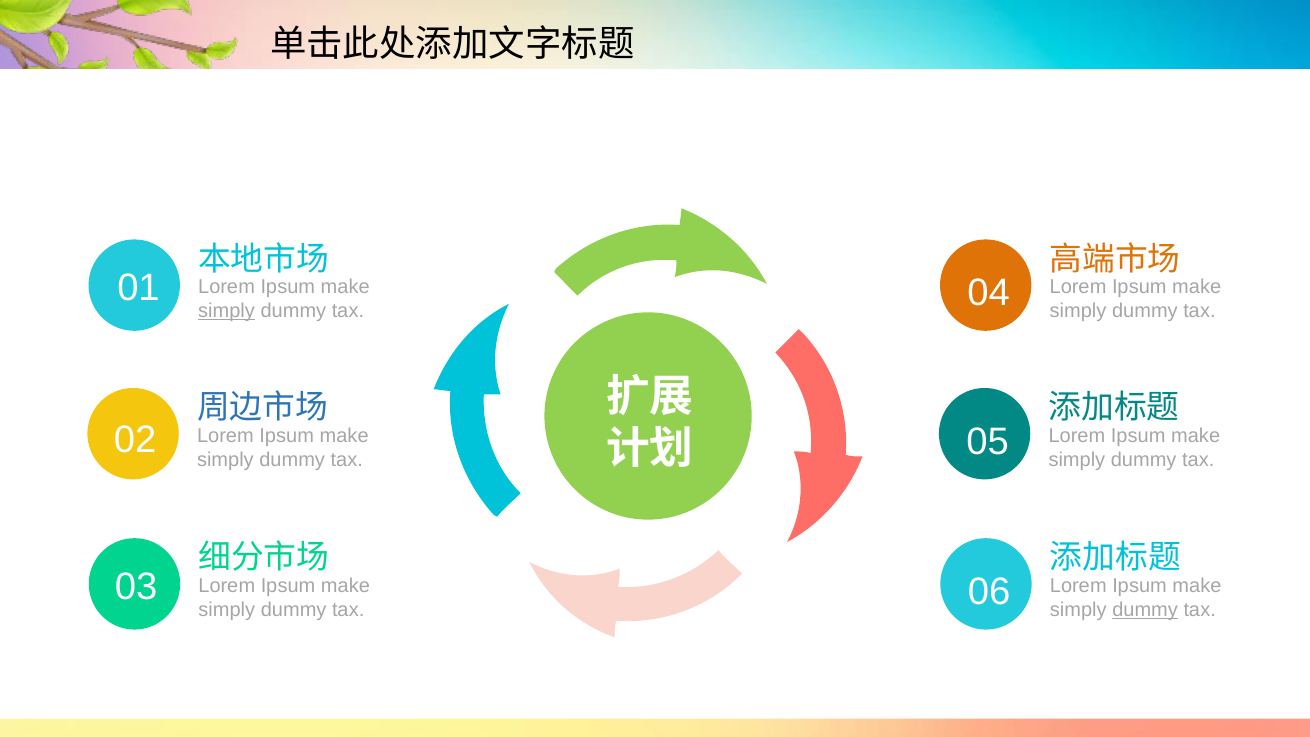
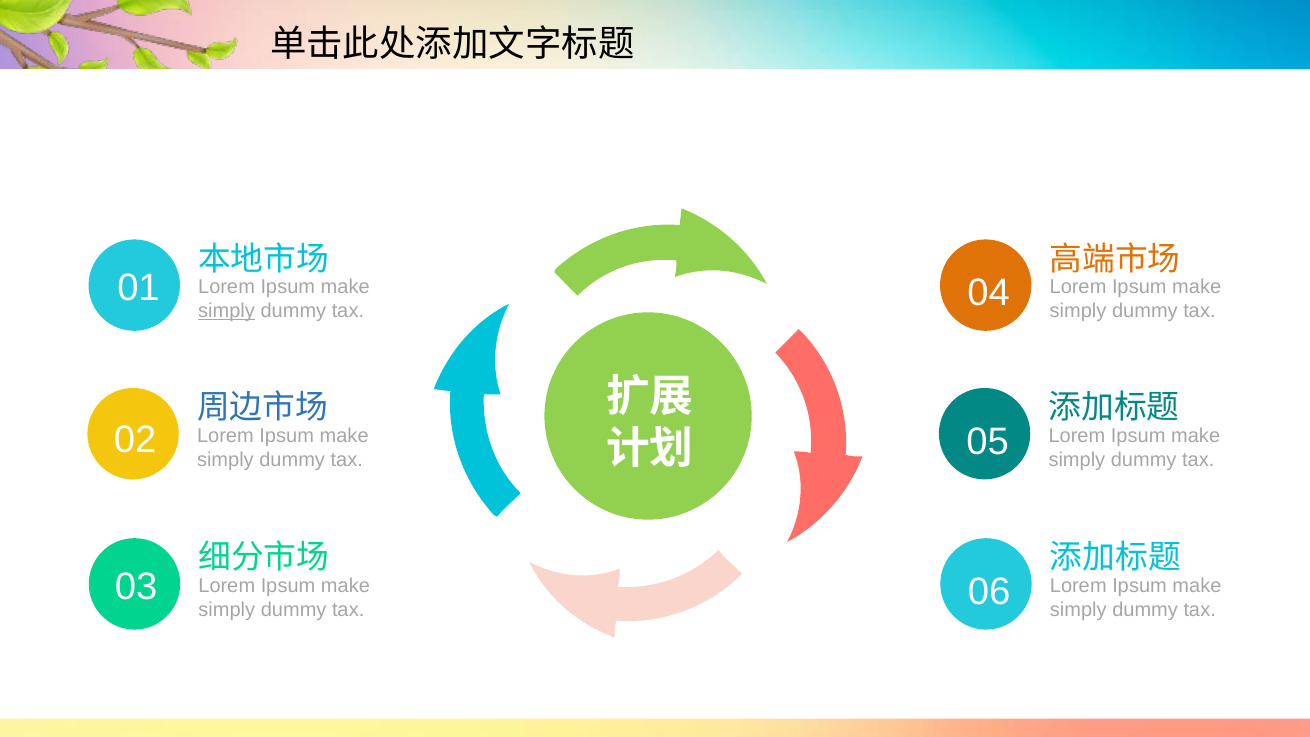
dummy underline: present -> none (1145, 610)
